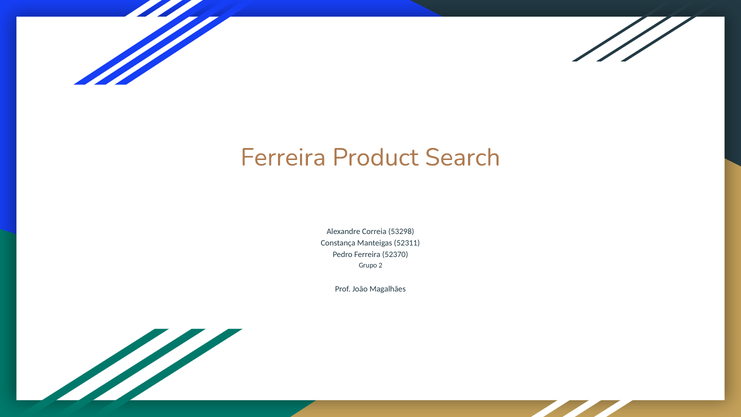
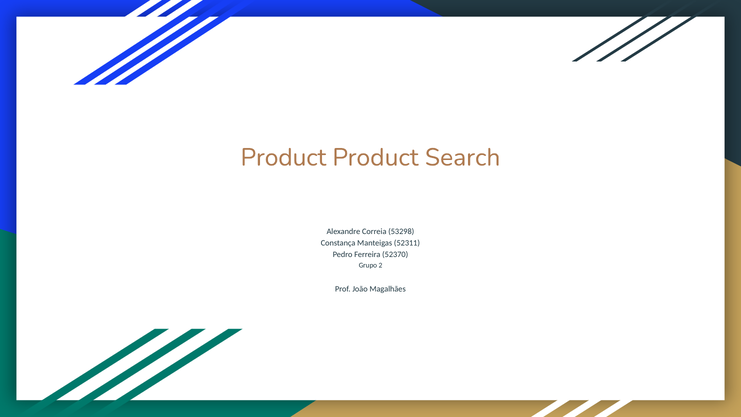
Ferreira: Ferreira -> Product (283, 157)
